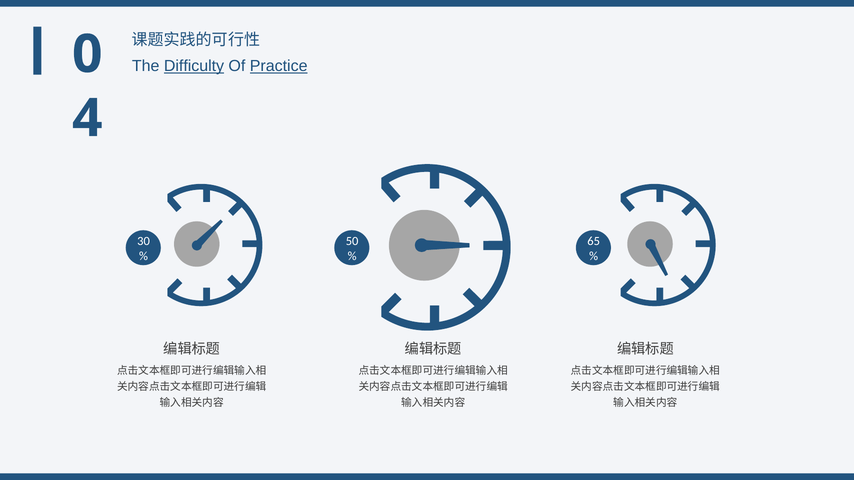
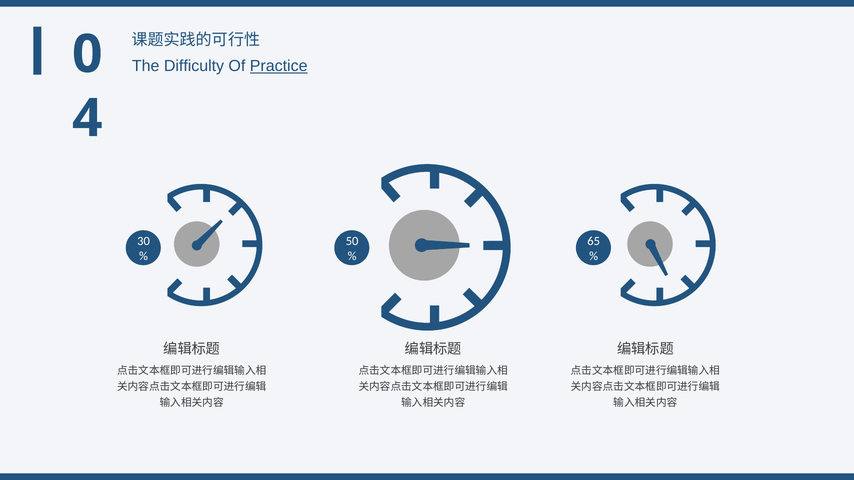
Difficulty underline: present -> none (194, 66)
